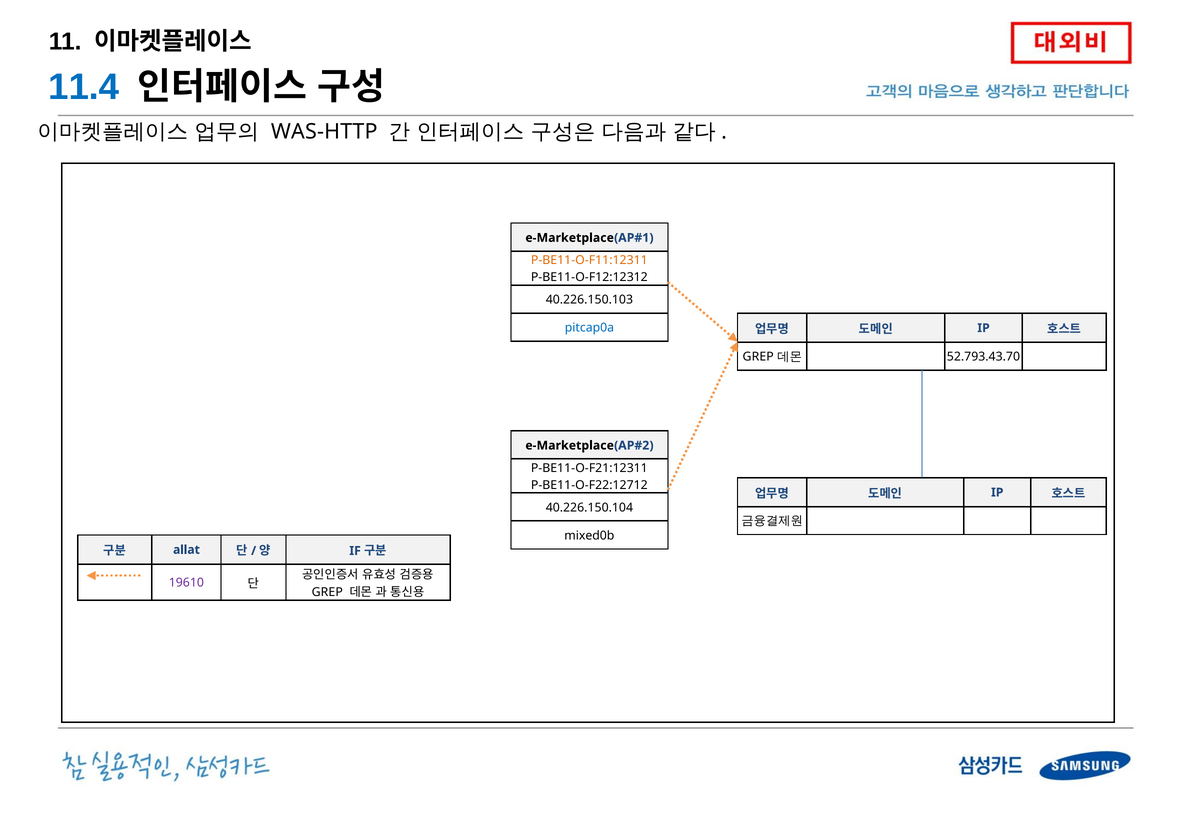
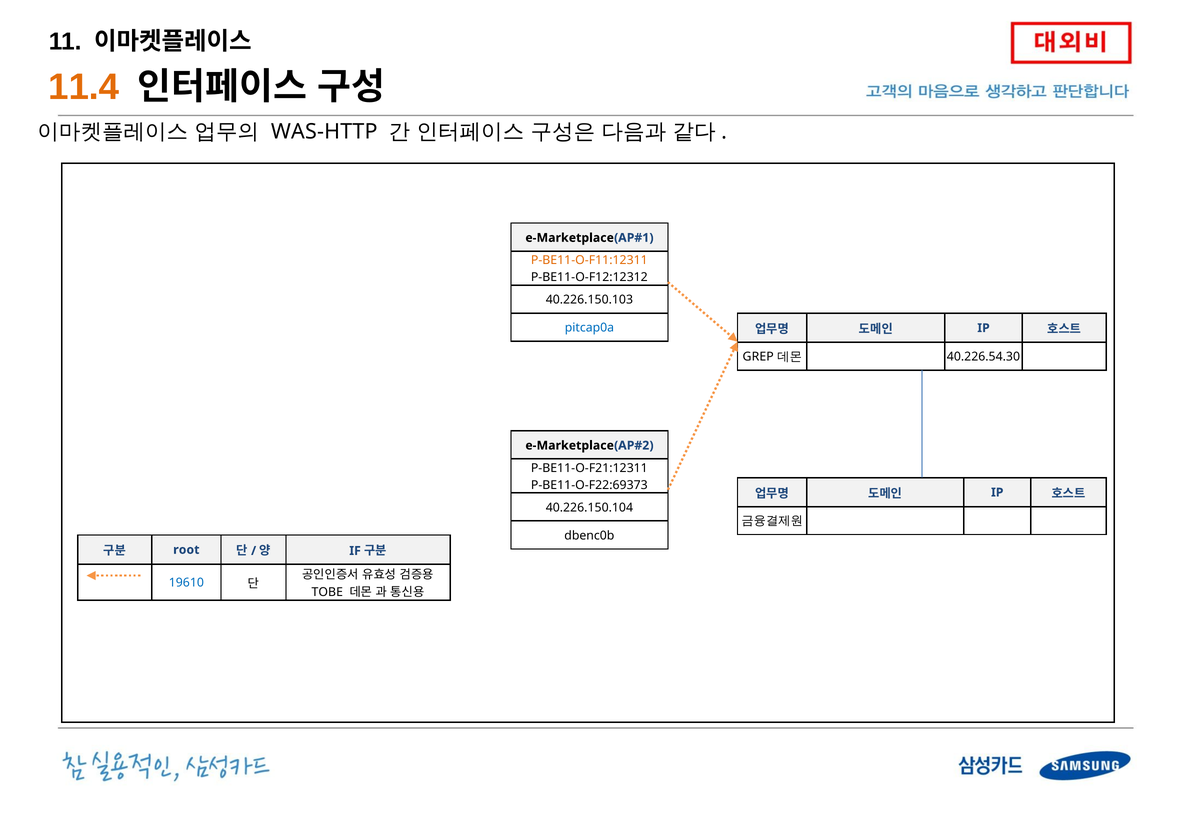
11.4 colour: blue -> orange (84, 87)
52.793.43.70: 52.793.43.70 -> 40.226.54.30 (983, 357)
P-BE11-O-F22:12712: P-BE11-O-F22:12712 -> P-BE11-O-F22:69373 (589, 485)
mixed0b: mixed0b -> dbenc0b (589, 535)
allat: allat -> root (186, 550)
19610 colour: purple -> blue (186, 583)
GREP: GREP -> TOBE (327, 592)
